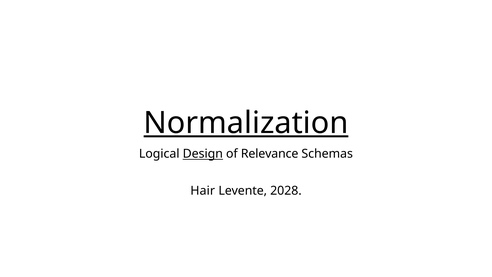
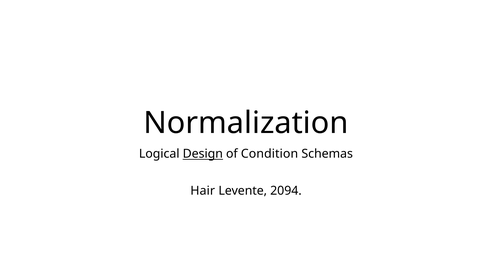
Normalization underline: present -> none (246, 123)
Relevance: Relevance -> Condition (270, 154)
2028: 2028 -> 2094 (286, 191)
